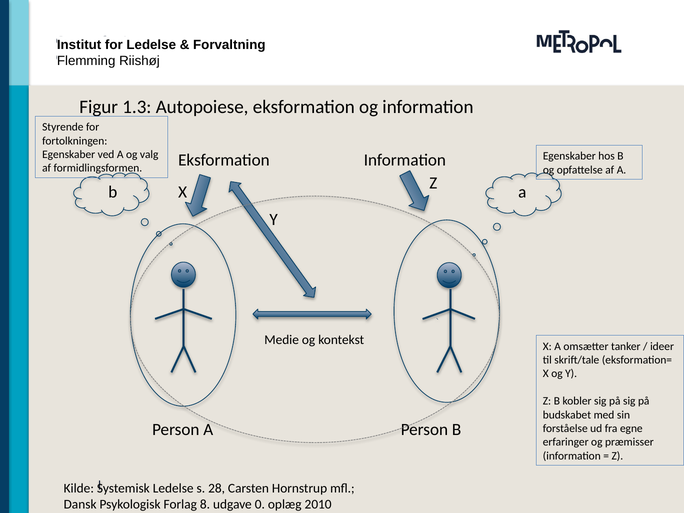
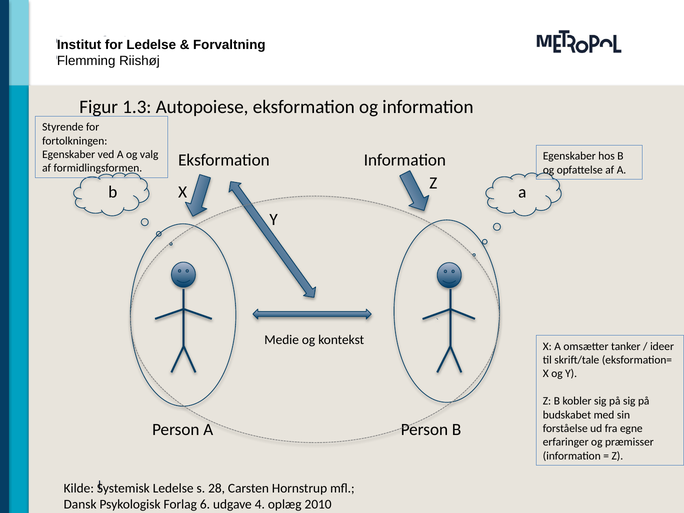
8: 8 -> 6 (205, 504)
0: 0 -> 4 (260, 504)
